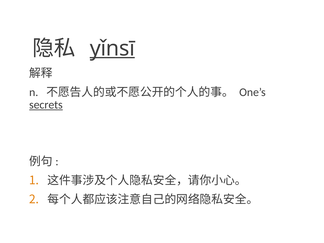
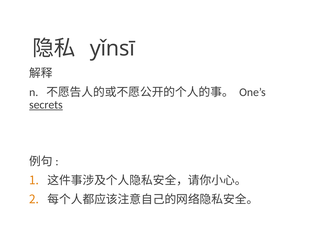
yǐnsī underline: present -> none (112, 48)
